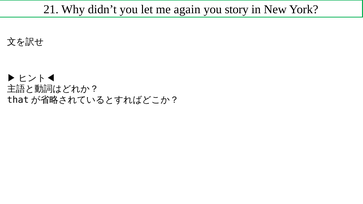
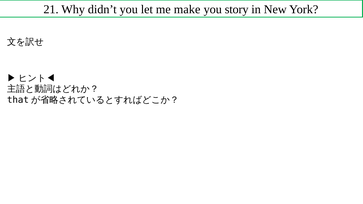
again: again -> make (187, 9)
